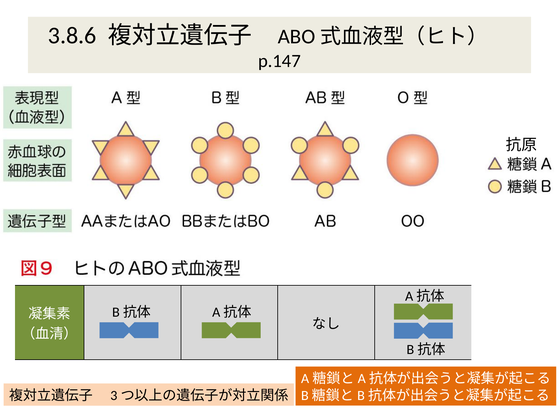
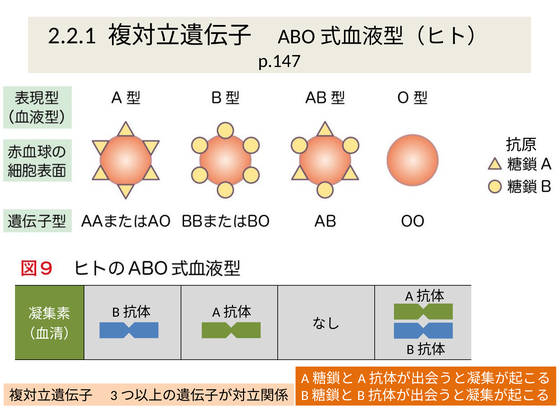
3.8.6: 3.8.6 -> 2.2.1 (72, 36)
